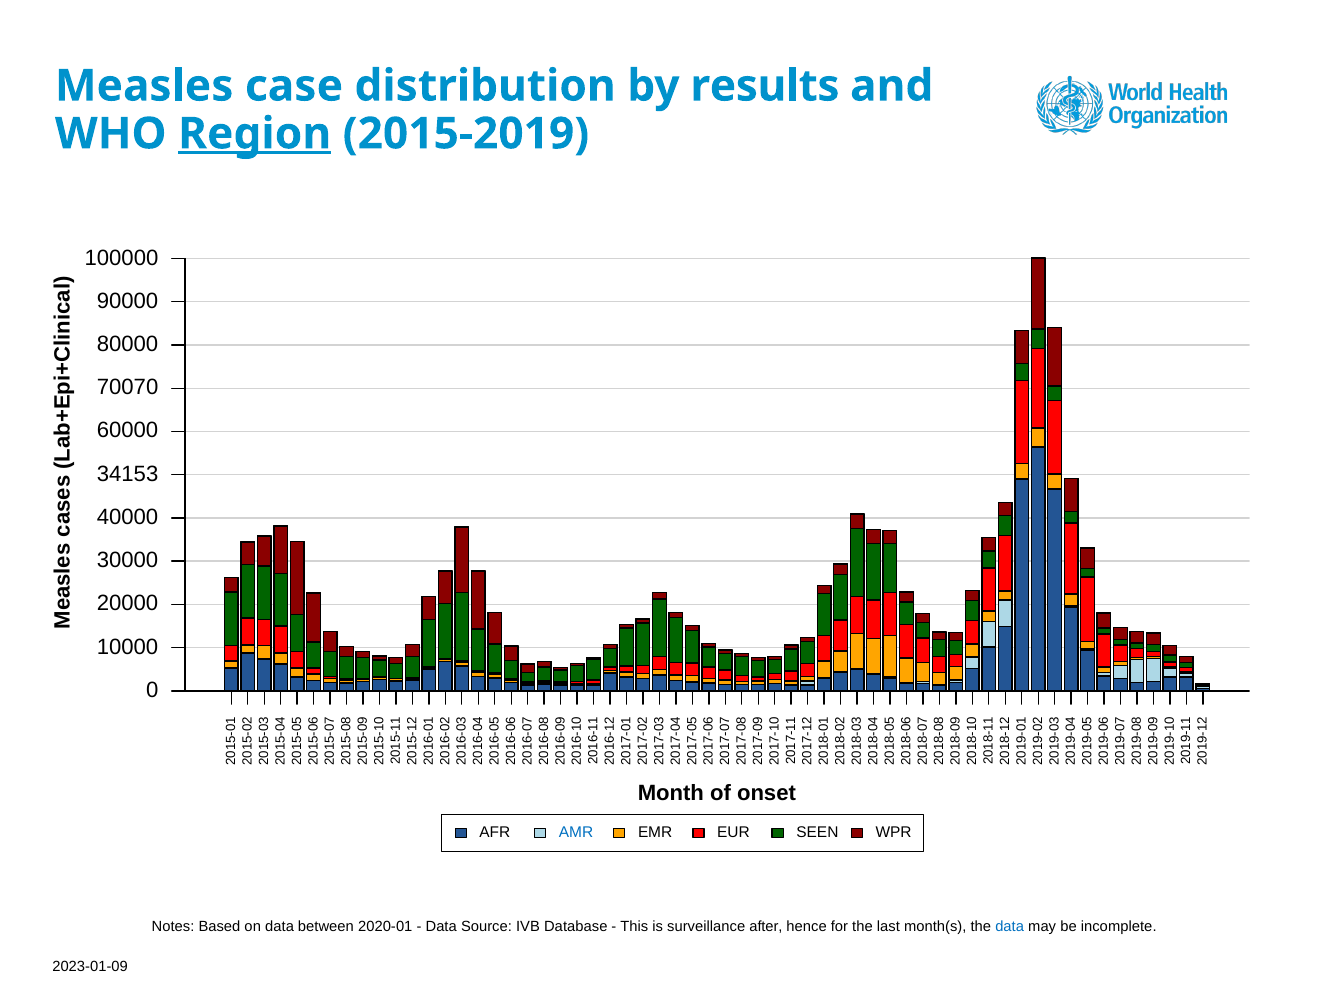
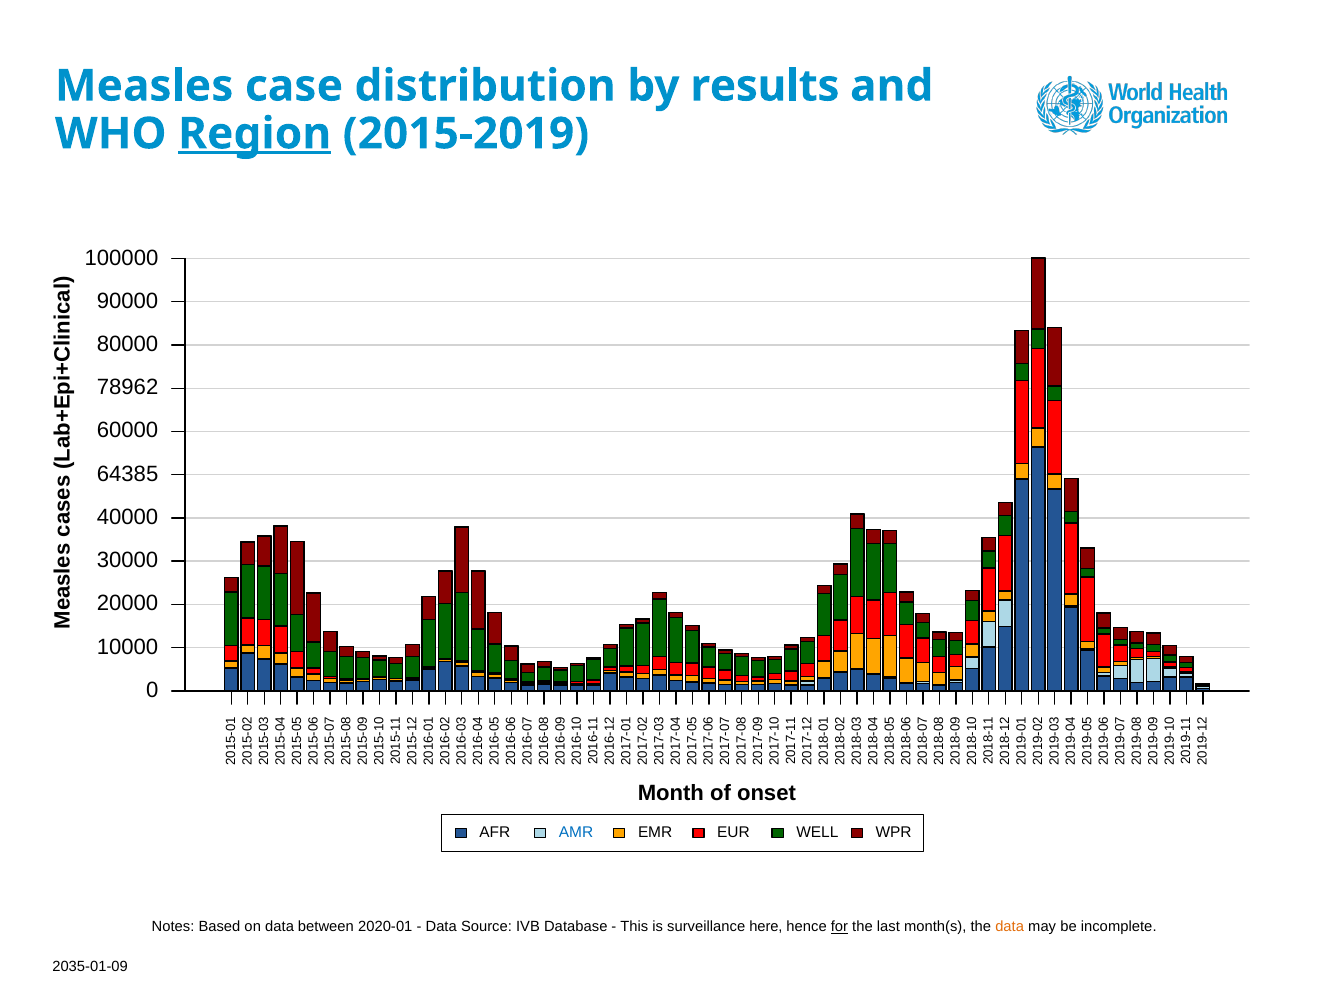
70070: 70070 -> 78962 (128, 387)
34153: 34153 -> 64385 (128, 474)
SEEN: SEEN -> WELL (817, 832)
after: after -> here (766, 927)
for underline: none -> present (840, 927)
data colour: blue -> orange (1010, 927)
2023-01-09: 2023-01-09 -> 2035-01-09 (90, 967)
